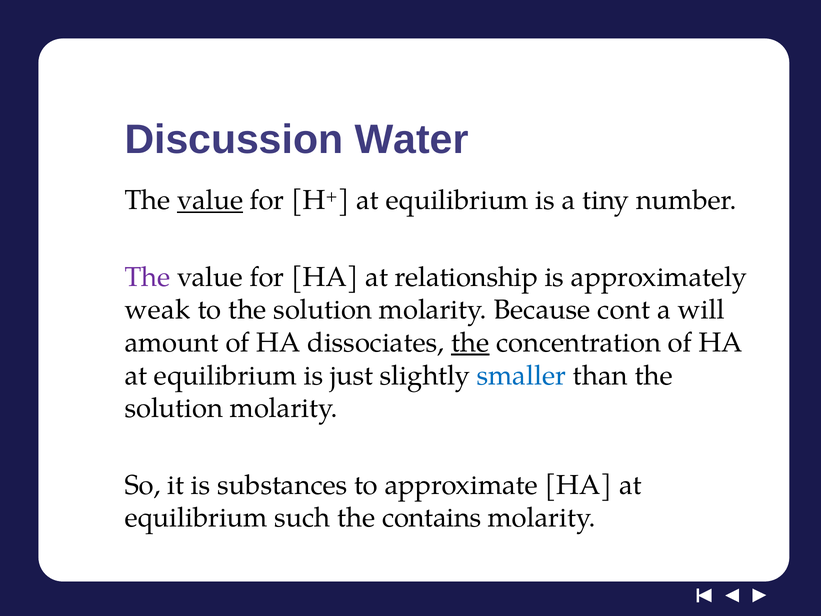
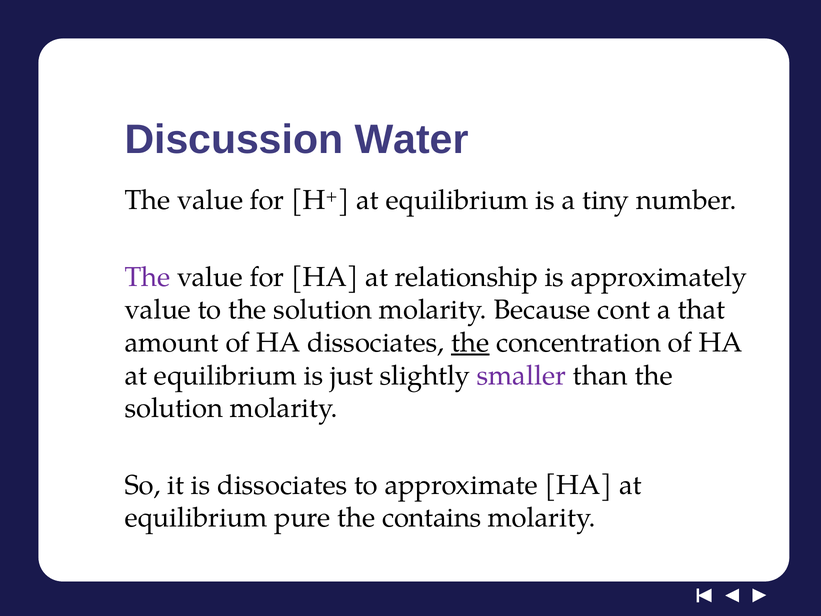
value underline: present -> none (210, 200)
weak: weak -> value (158, 310)
will: will -> that (702, 310)
smaller colour: blue -> purple (521, 375)
is substances: substances -> dissociates (282, 485)
such: such -> pure (302, 518)
